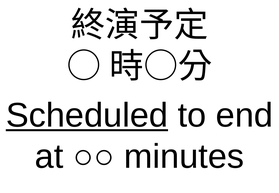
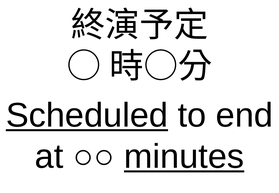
minutes underline: none -> present (184, 157)
